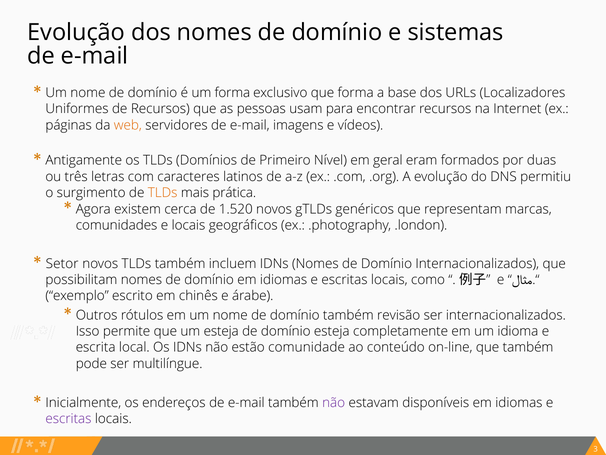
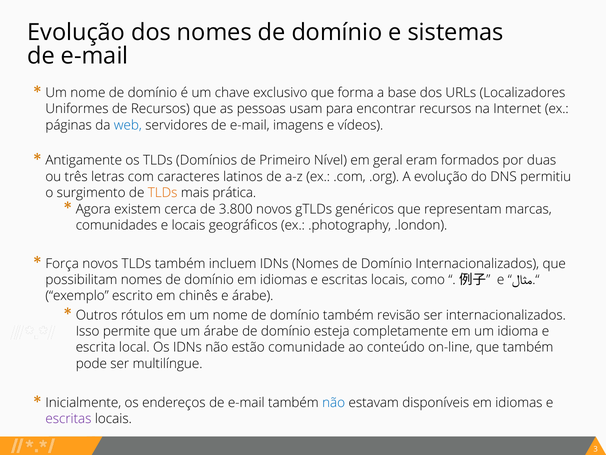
um forma: forma -> chave (232, 93)
web colour: orange -> blue (128, 125)
1.520: 1.520 -> 3.800 (236, 209)
Setor: Setor -> Força (62, 263)
um esteja: esteja -> árabe (221, 331)
não colour: purple -> blue (334, 402)
